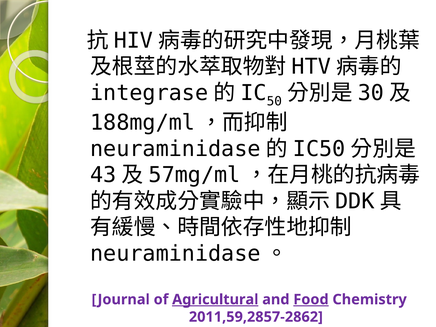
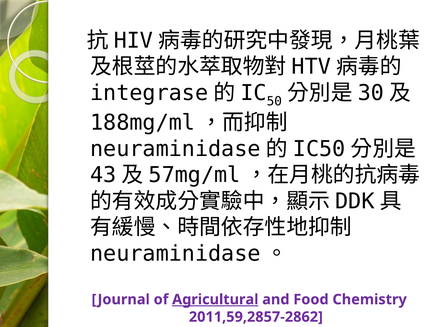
Food underline: present -> none (311, 299)
